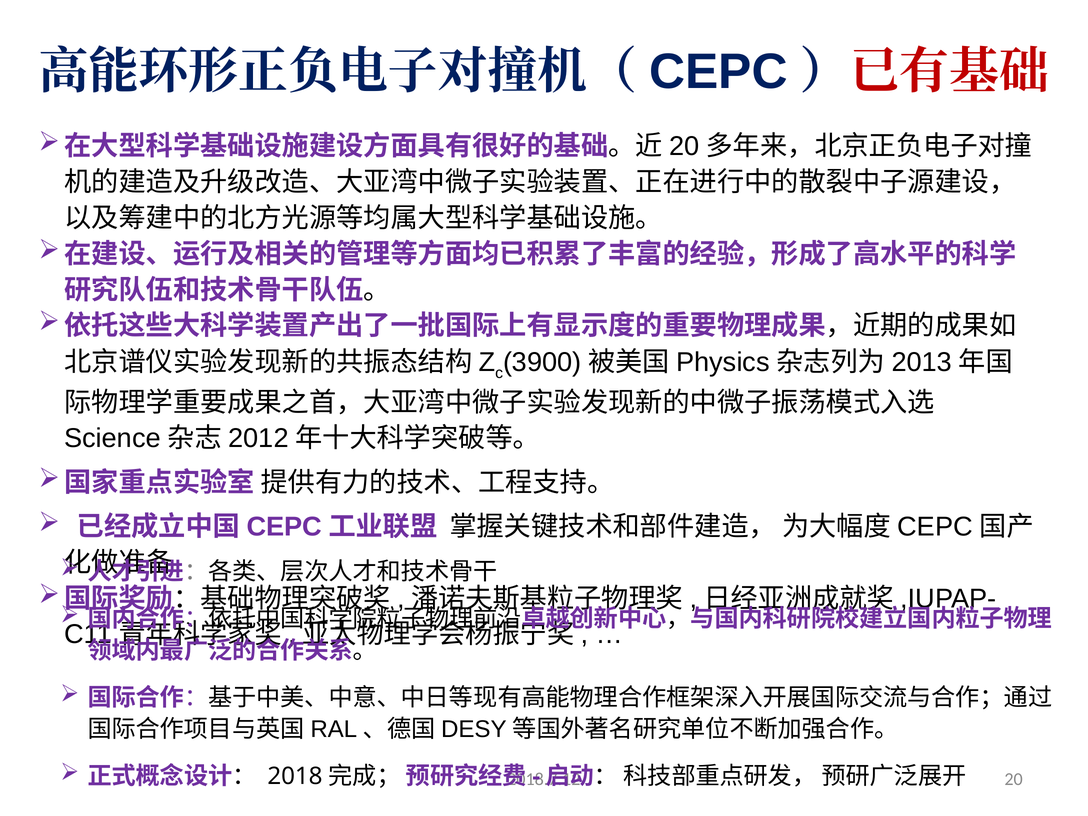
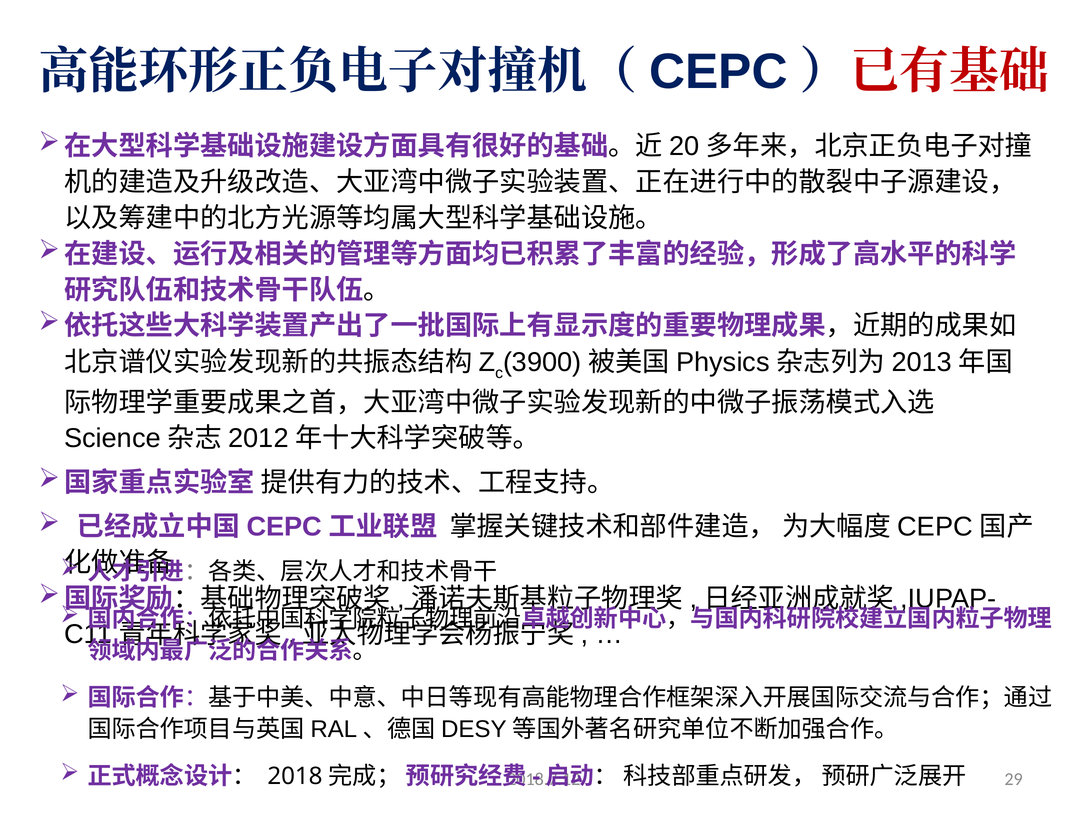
20: 20 -> 29 (1014, 779)
